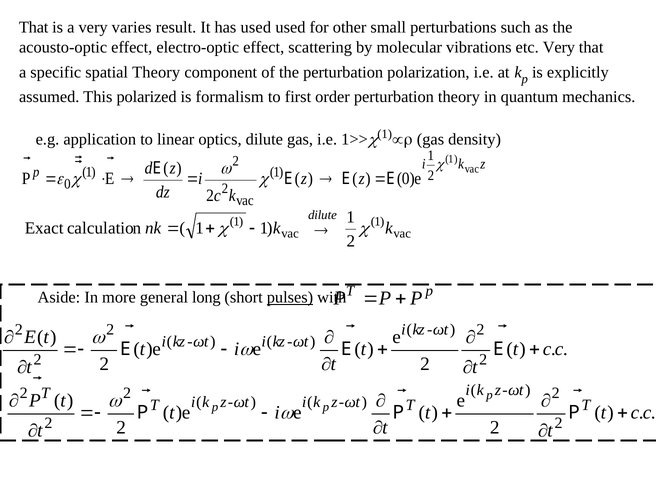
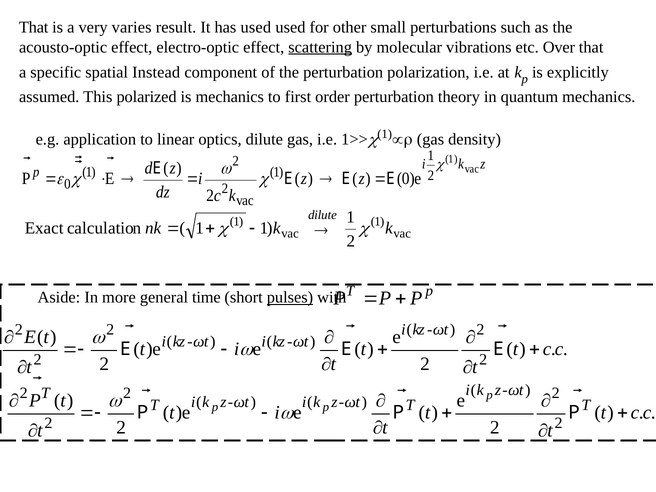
scattering underline: none -> present (320, 47)
etc Very: Very -> Over (559, 47)
spatial Theory: Theory -> Instead (156, 72)
is formalism: formalism -> mechanics (230, 97)
long: long -> time (206, 297)
